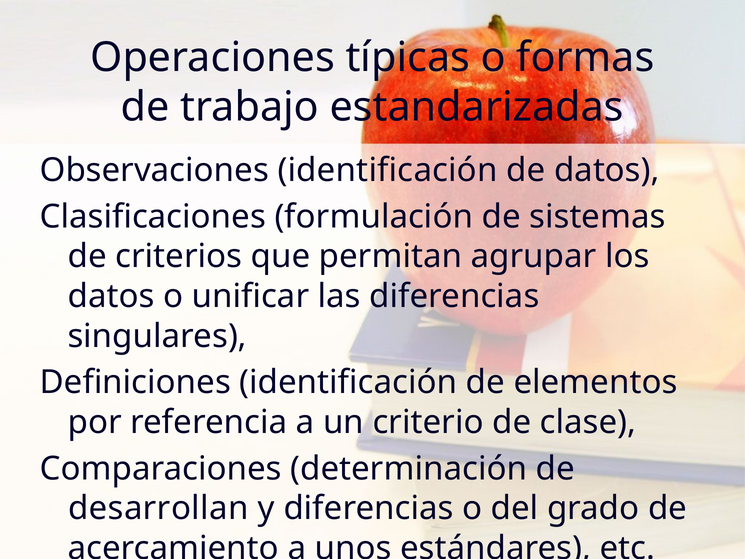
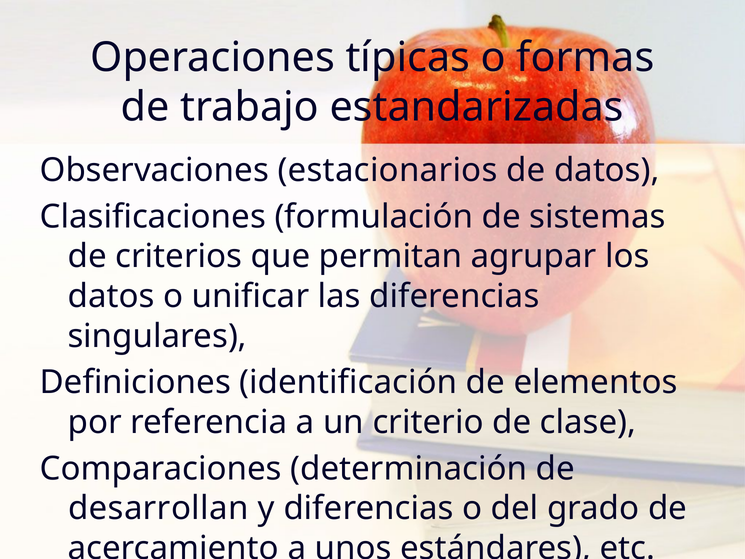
Observaciones identificación: identificación -> estacionarios (388, 170)
